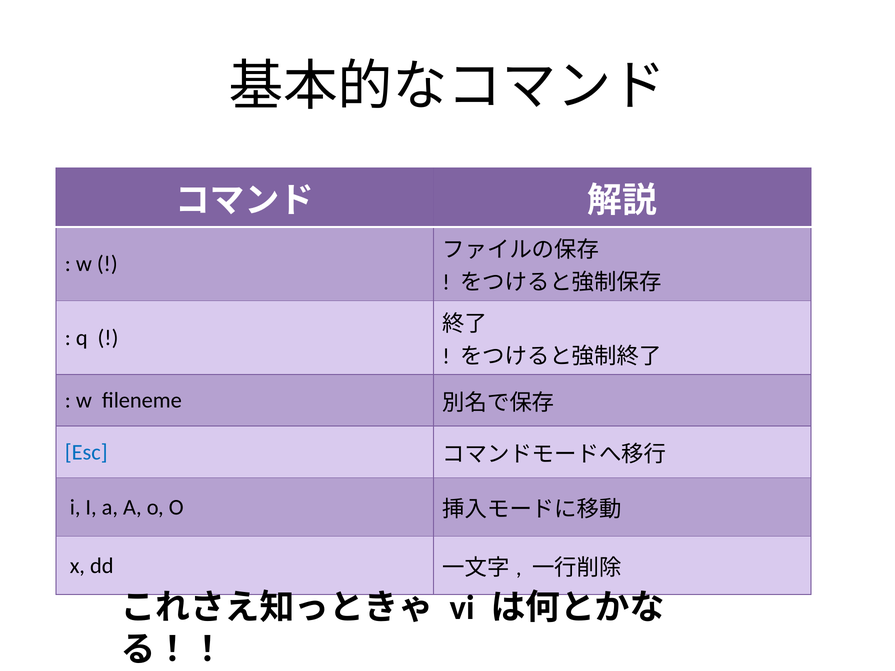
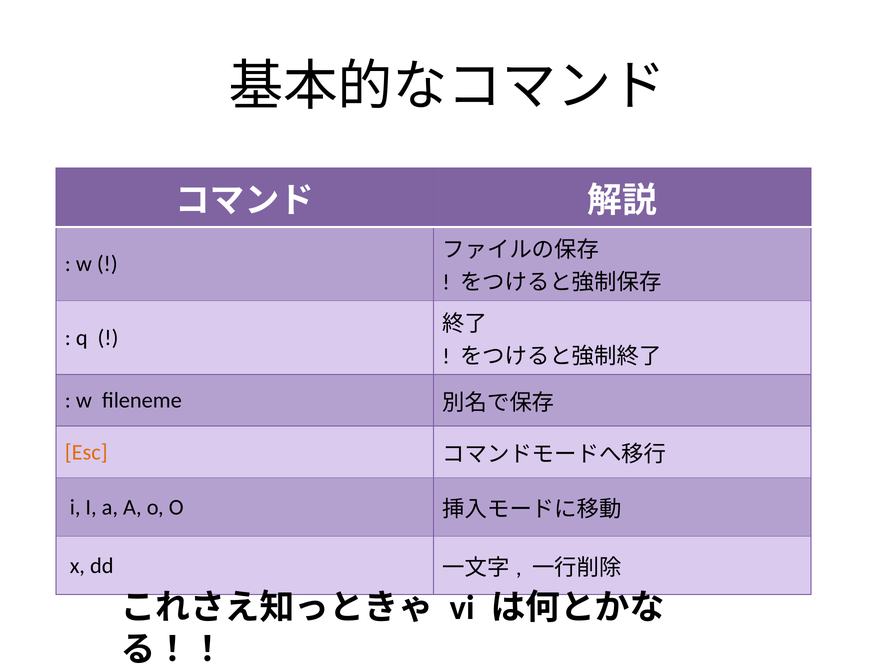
Esc colour: blue -> orange (86, 452)
